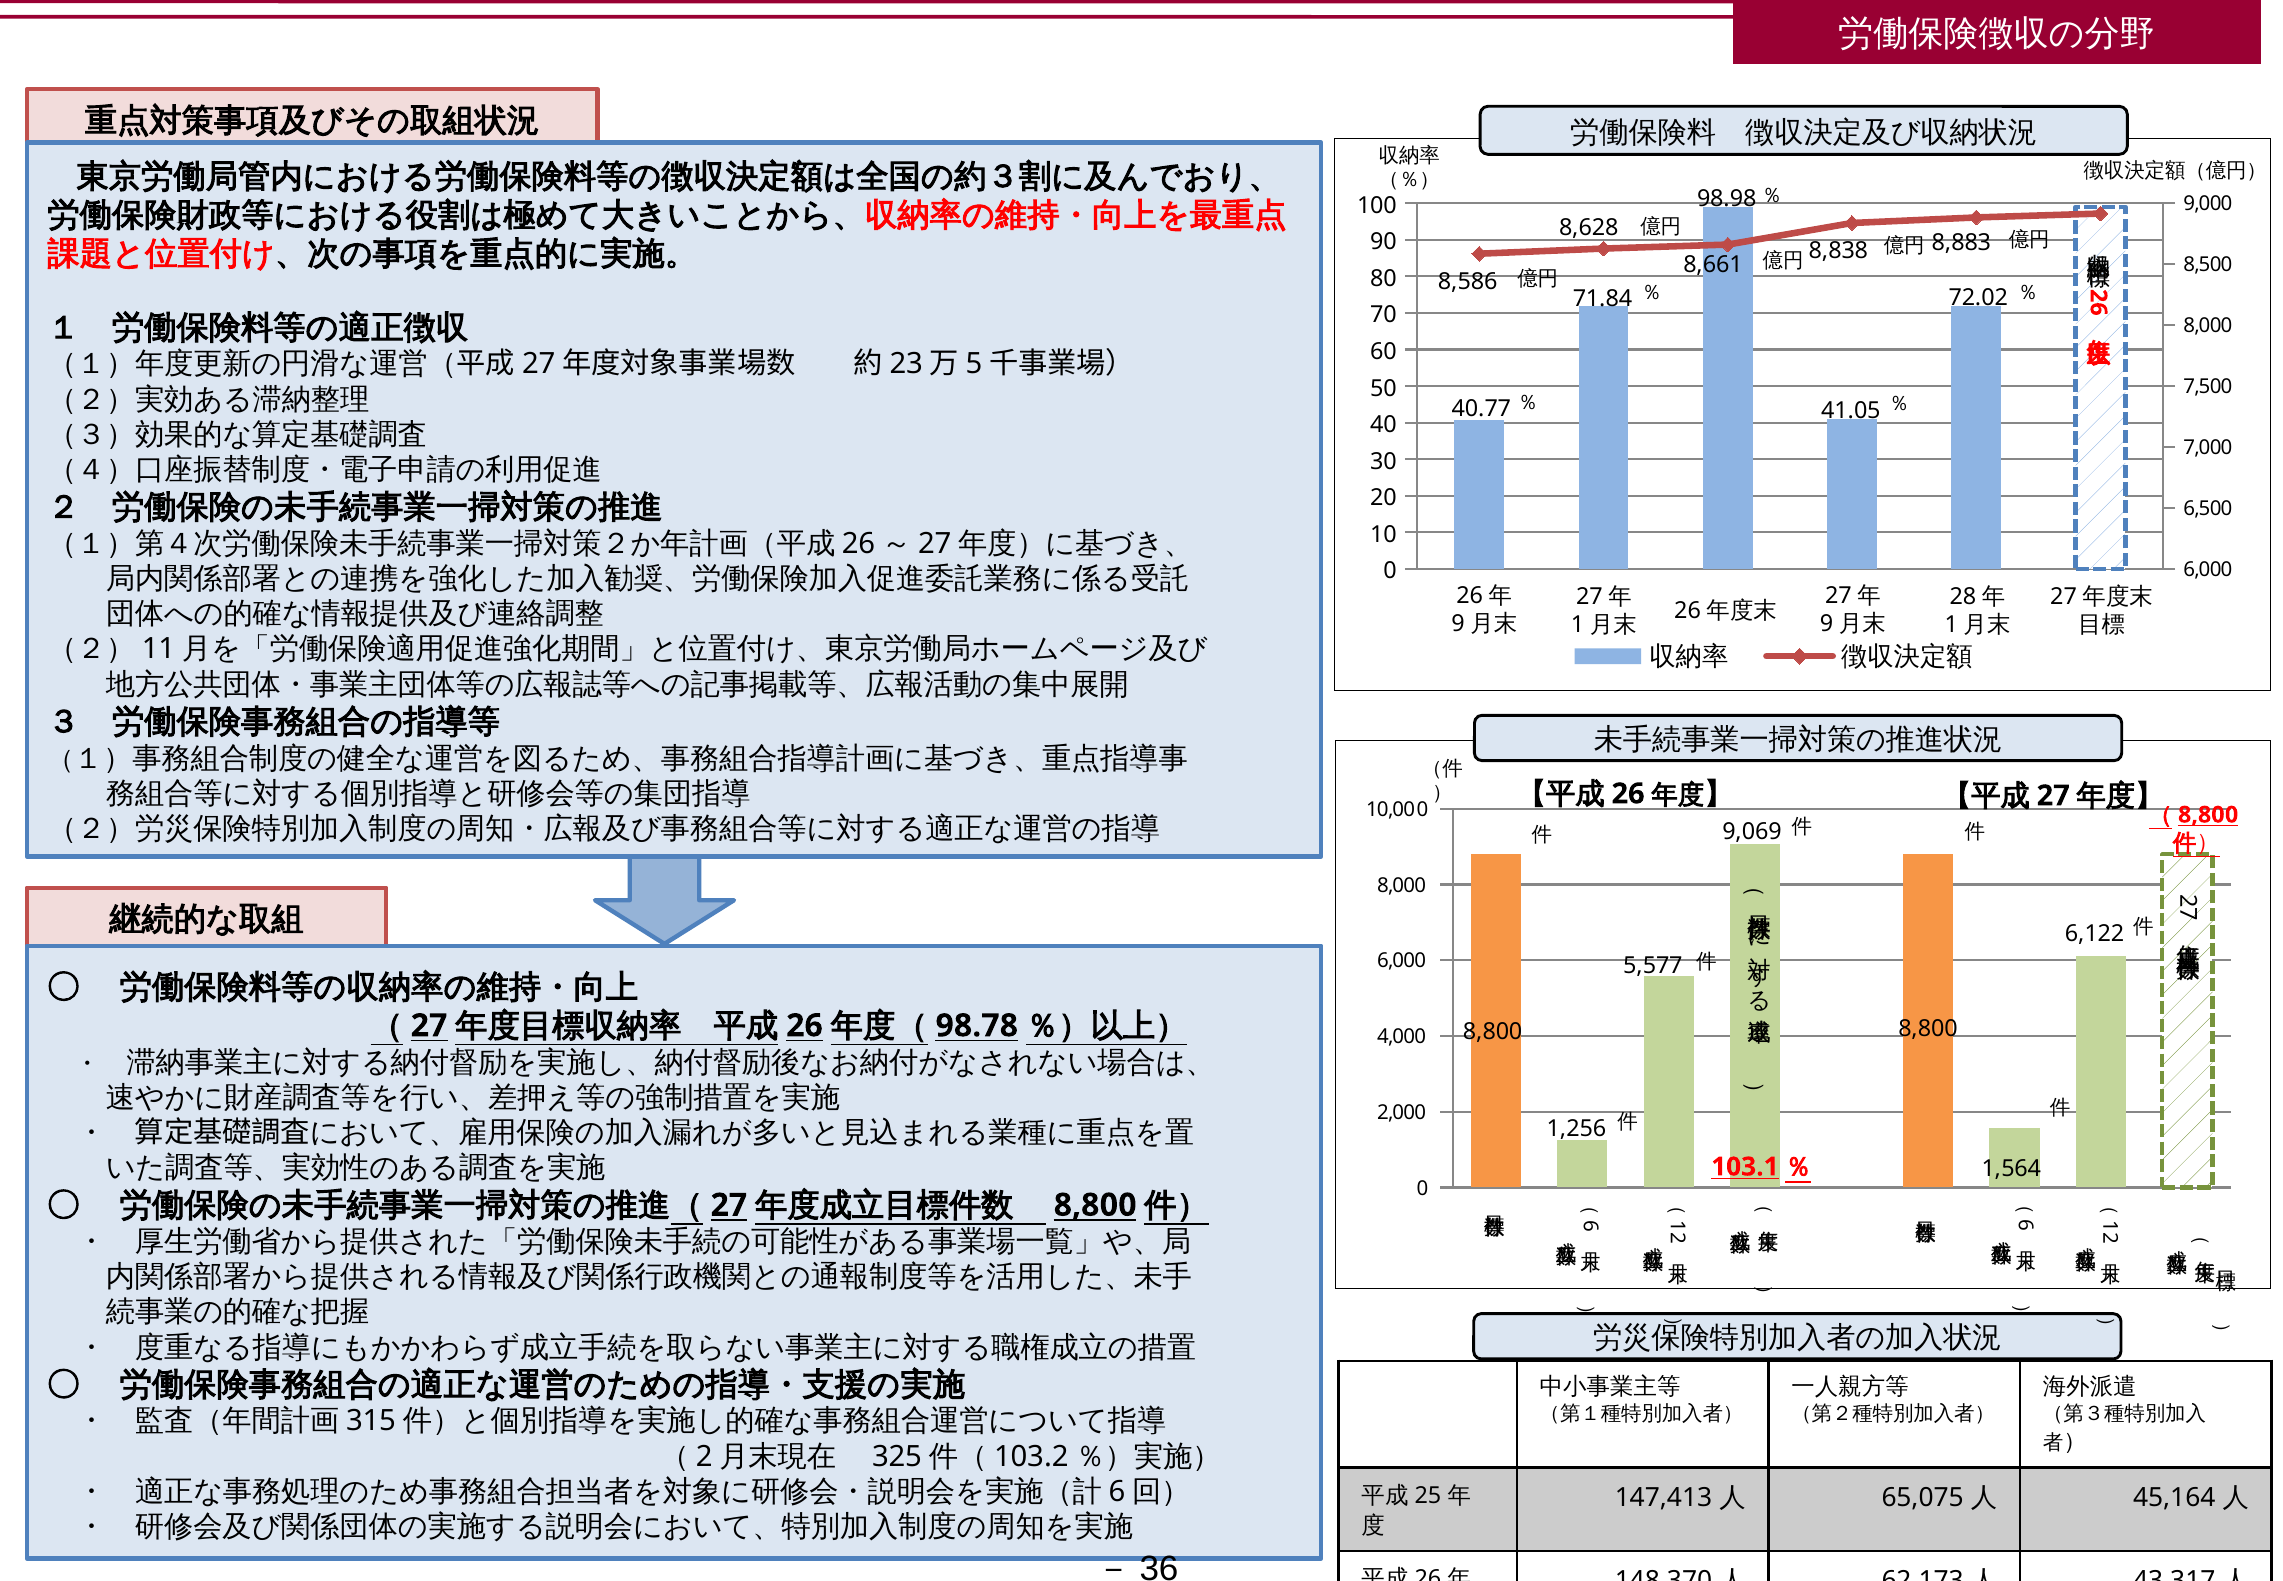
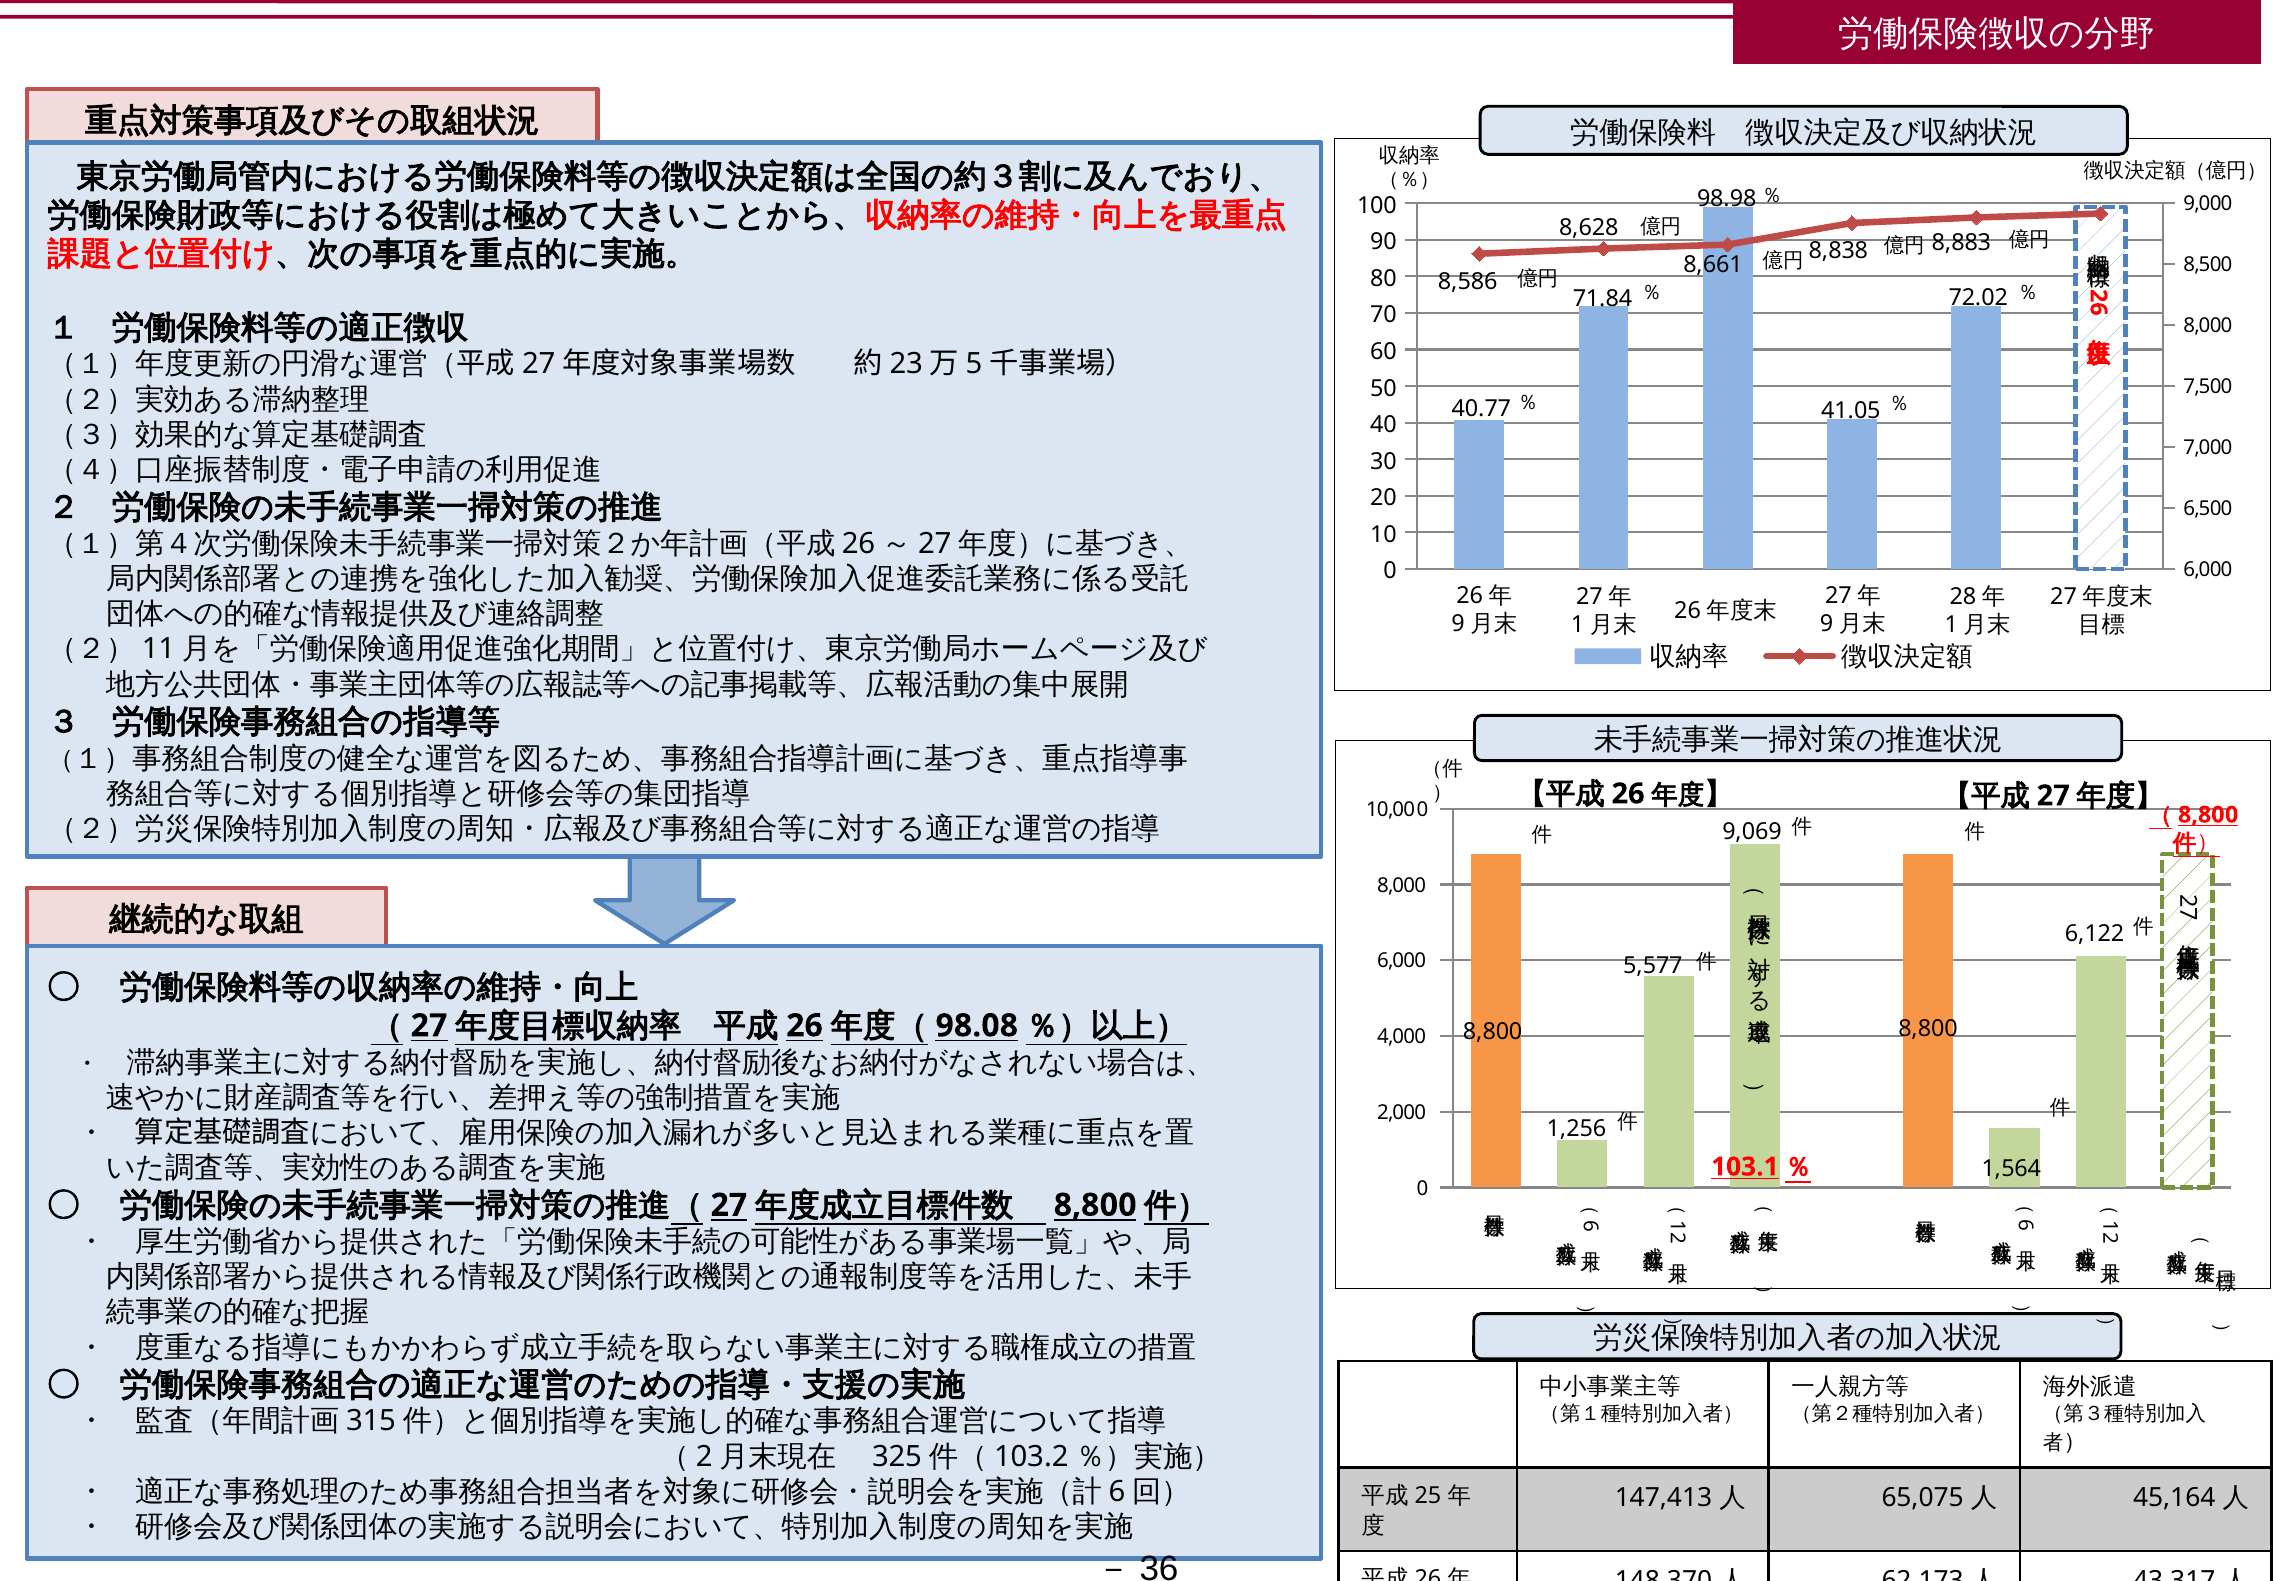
98.78: 98.78 -> 98.08 (977, 1025)
